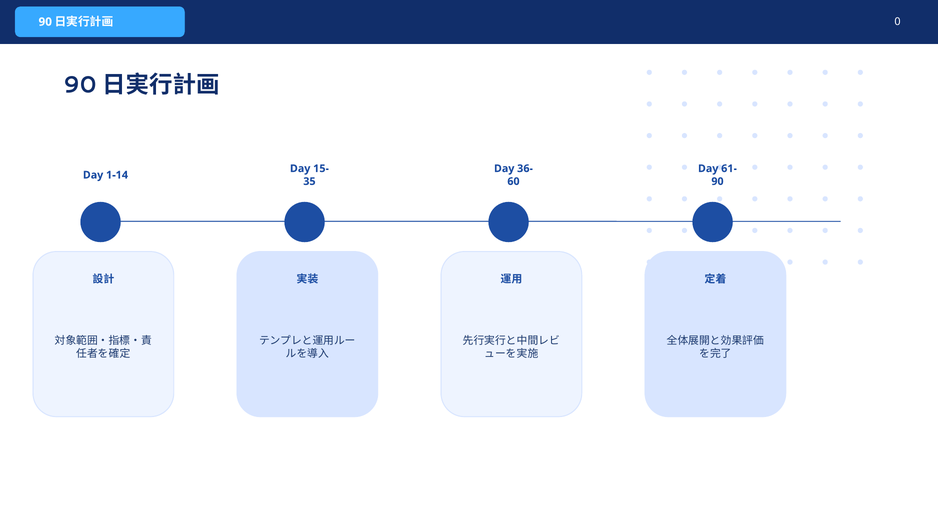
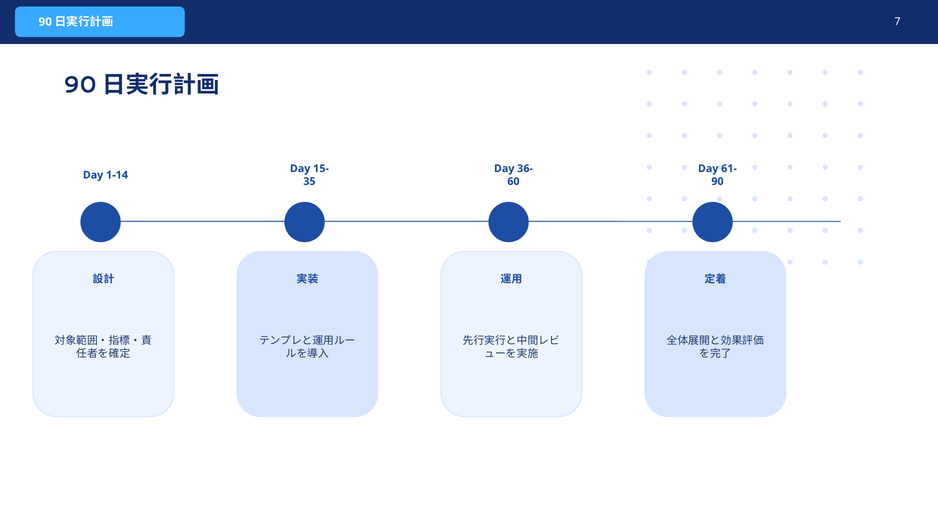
0: 0 -> 7 (898, 22)
